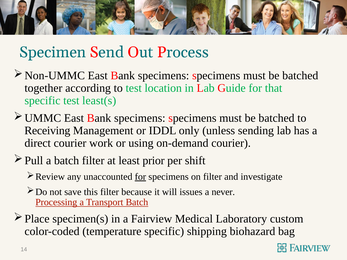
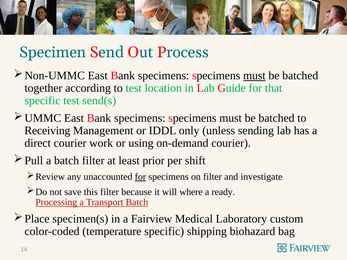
must underline: none -> present (254, 76)
least(s: least(s -> send(s (99, 101)
issues: issues -> where (191, 192)
never: never -> ready (223, 192)
